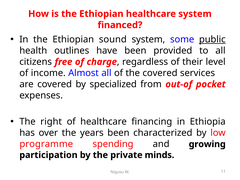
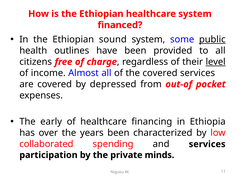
level underline: none -> present (216, 62)
specialized: specialized -> depressed (113, 84)
right: right -> early (51, 122)
programme: programme -> collaborated (46, 144)
and growing: growing -> services (207, 144)
